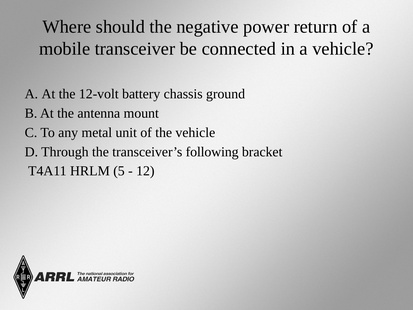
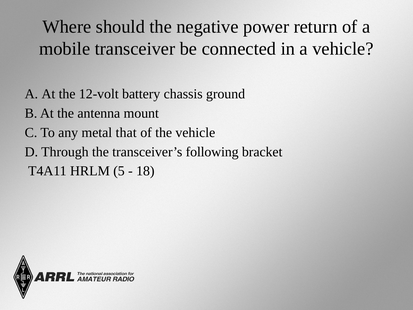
unit: unit -> that (126, 132)
12: 12 -> 18 (145, 171)
